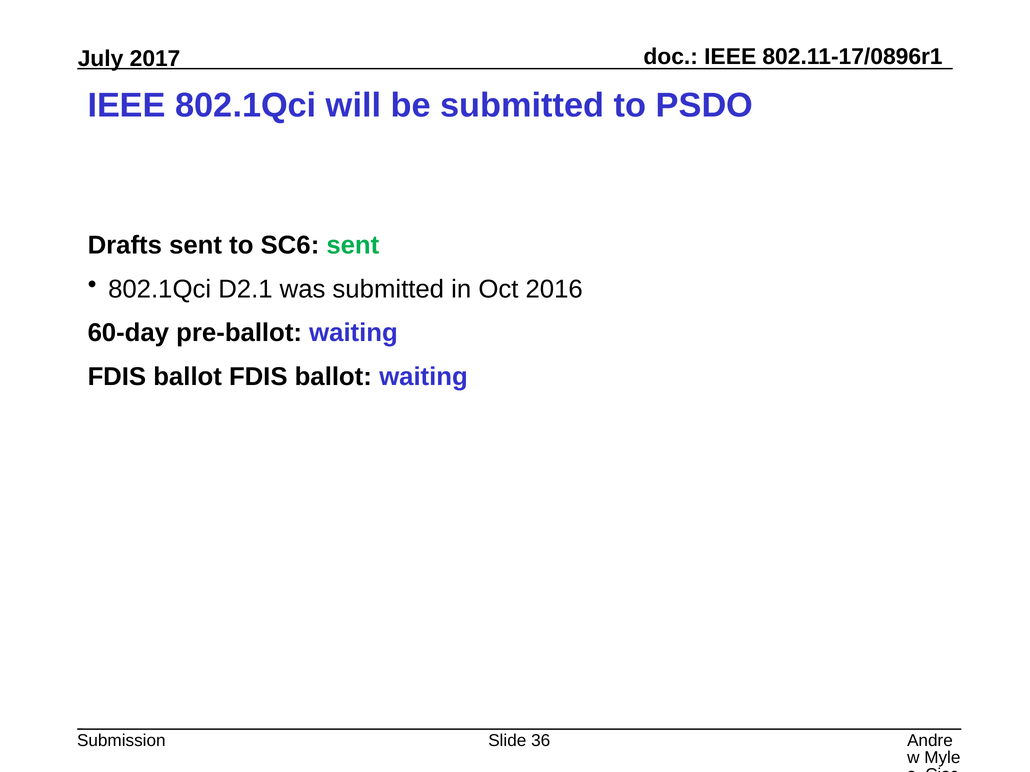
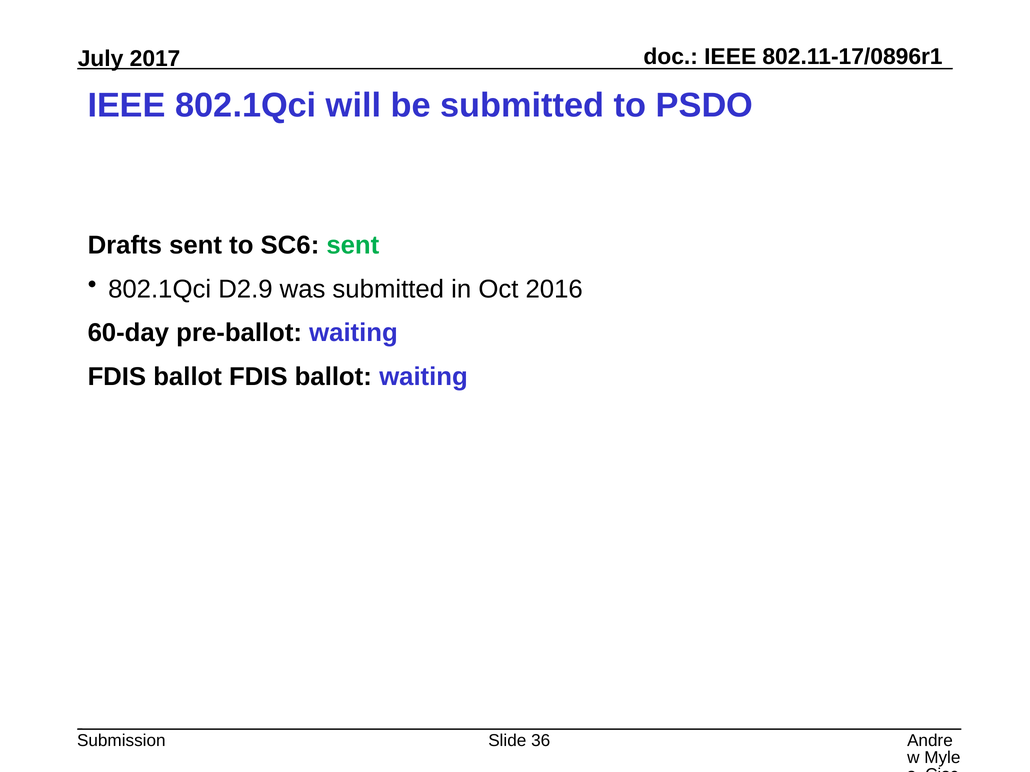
D2.1: D2.1 -> D2.9 (245, 289)
